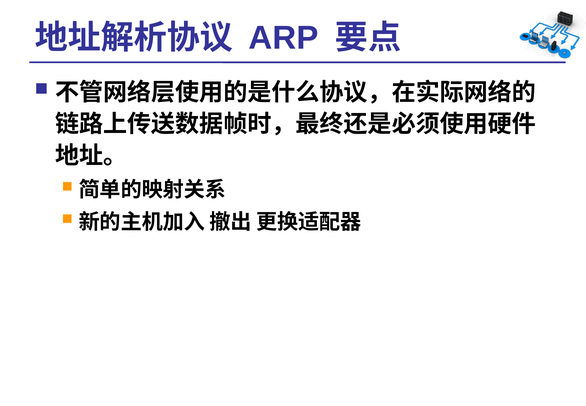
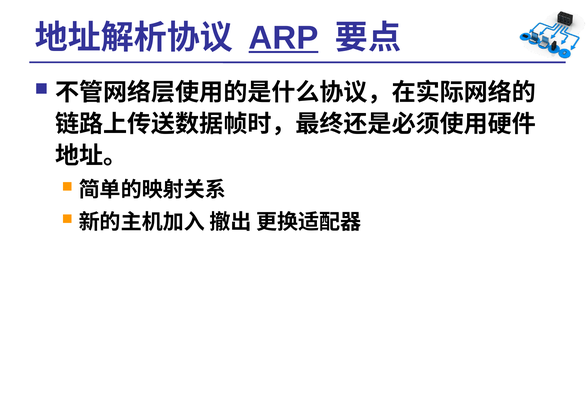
ARP underline: none -> present (283, 38)
